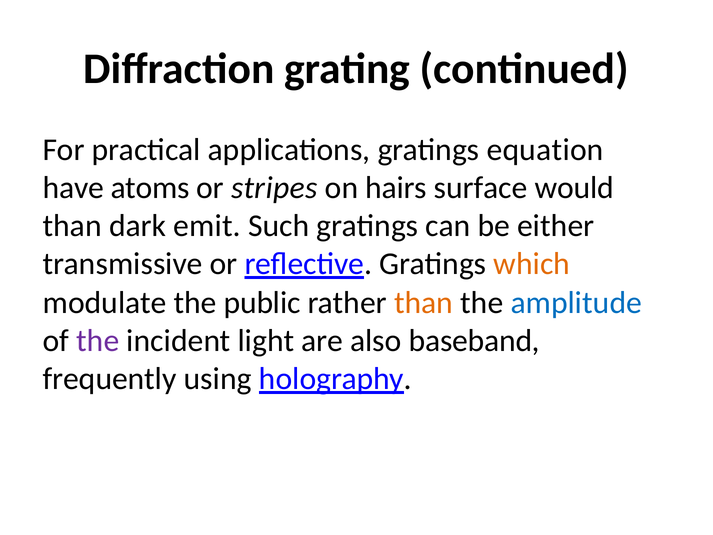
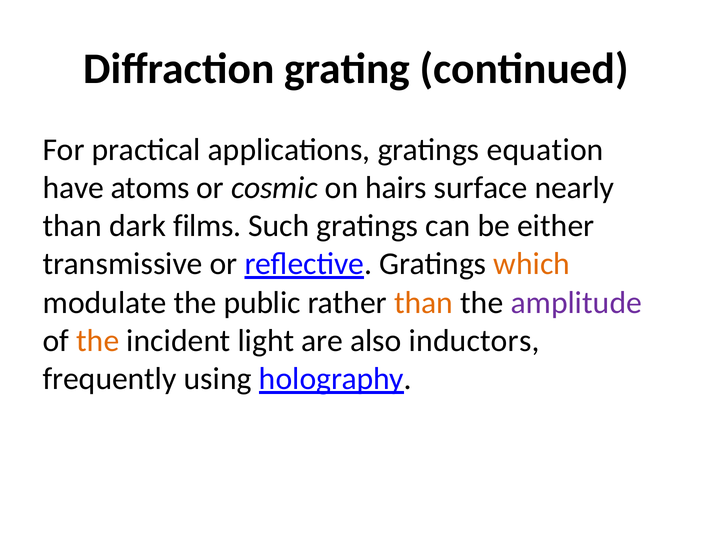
stripes: stripes -> cosmic (274, 188)
would: would -> nearly (574, 188)
emit: emit -> films (207, 226)
amplitude colour: blue -> purple (576, 303)
the colour: purple -> orange (98, 341)
baseband: baseband -> inductors (474, 341)
